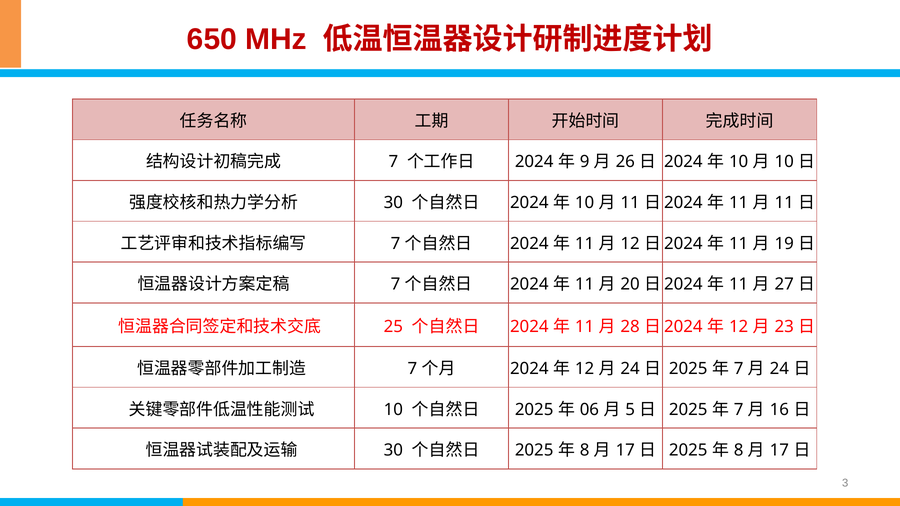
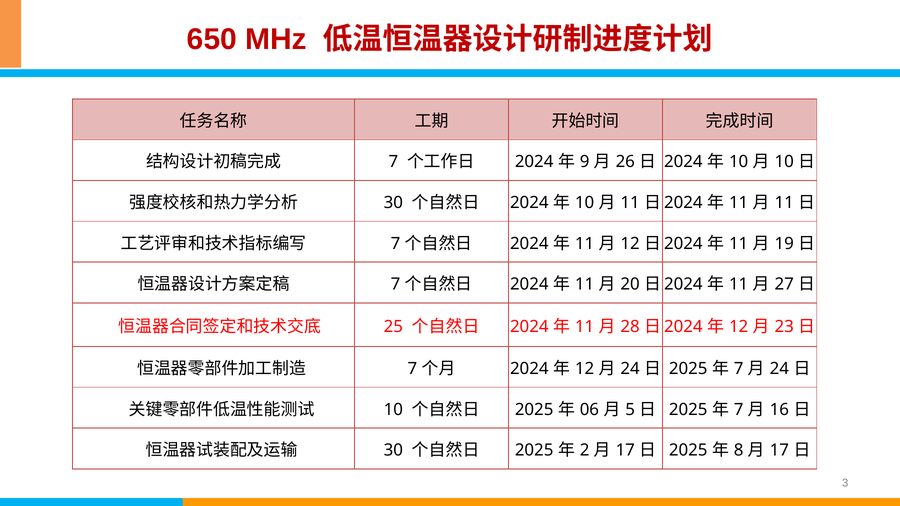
8: 8 -> 2 (585, 450)
